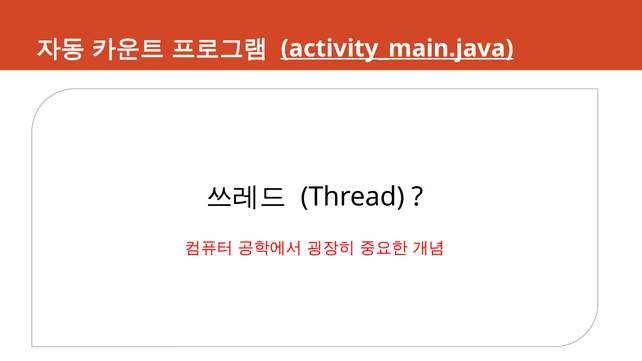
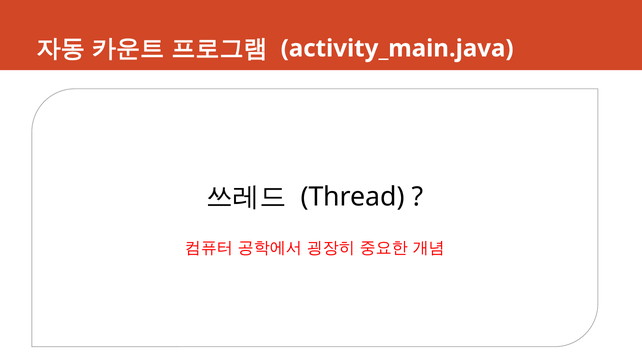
activity_main.java underline: present -> none (397, 48)
